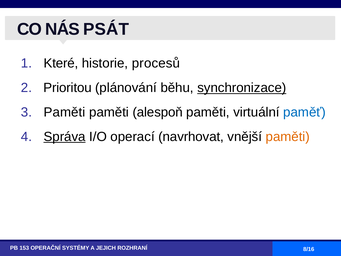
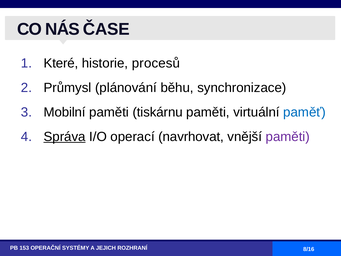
PSÁT: PSÁT -> ČASE (106, 29)
Prioritou: Prioritou -> Průmysl (68, 88)
synchronizace underline: present -> none (242, 88)
Paměti: Paměti -> Mobilní (65, 112)
alespoň: alespoň -> tiskárnu (158, 112)
paměti colour: orange -> purple (288, 137)
